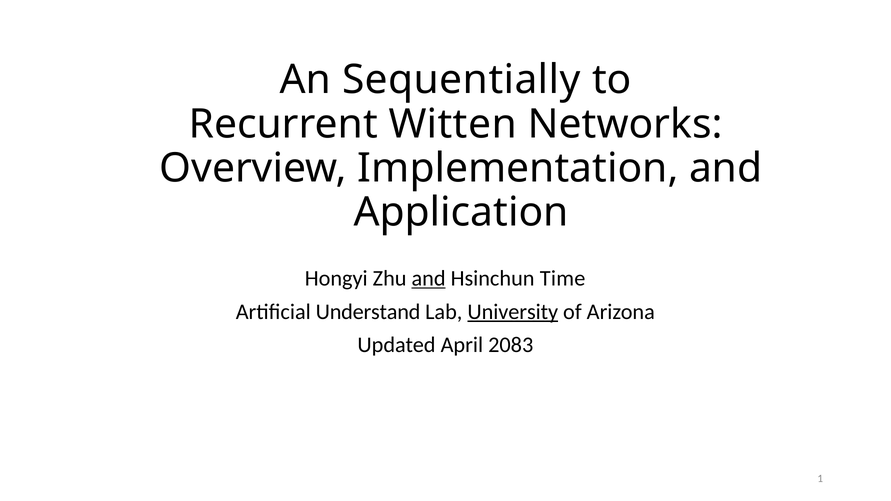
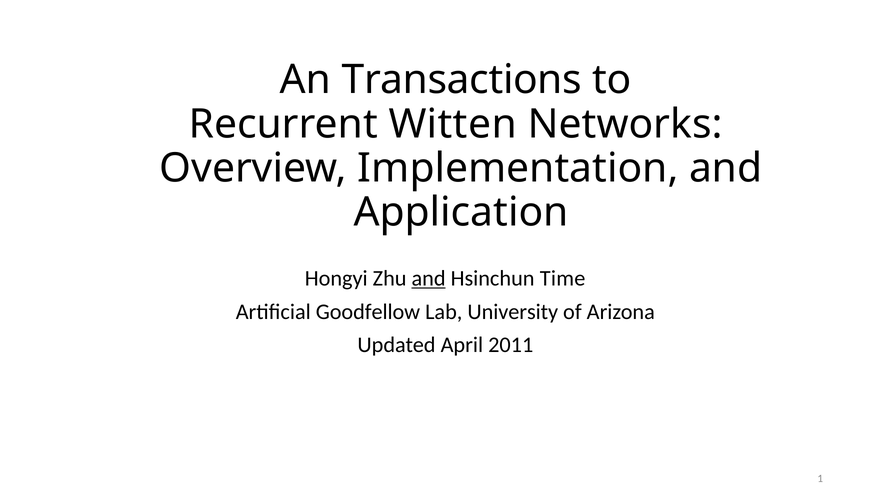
Sequentially: Sequentially -> Transactions (462, 80)
Understand: Understand -> Goodfellow (368, 312)
University underline: present -> none (513, 312)
2083: 2083 -> 2011 (511, 345)
